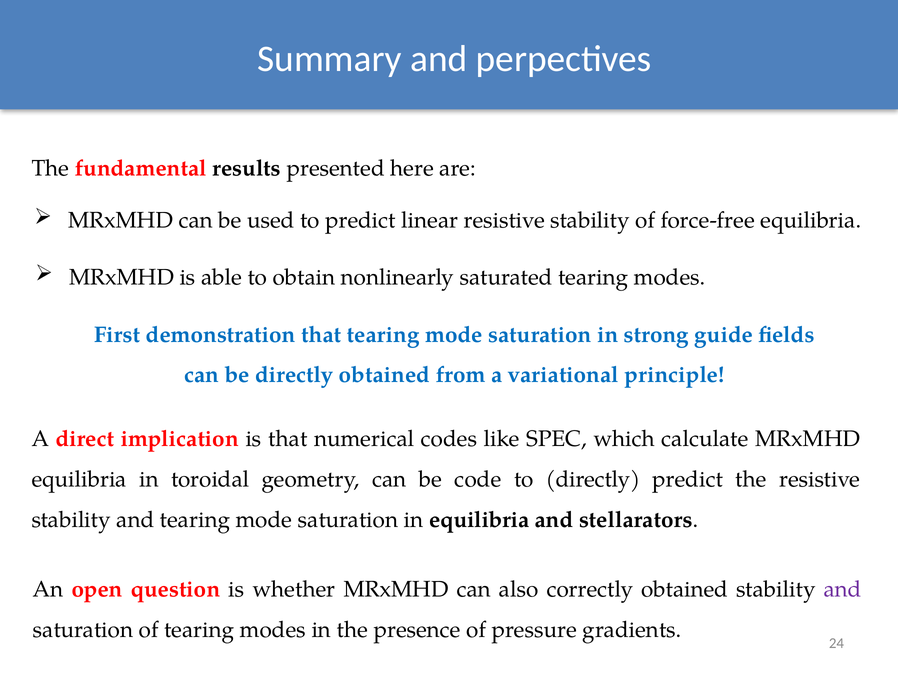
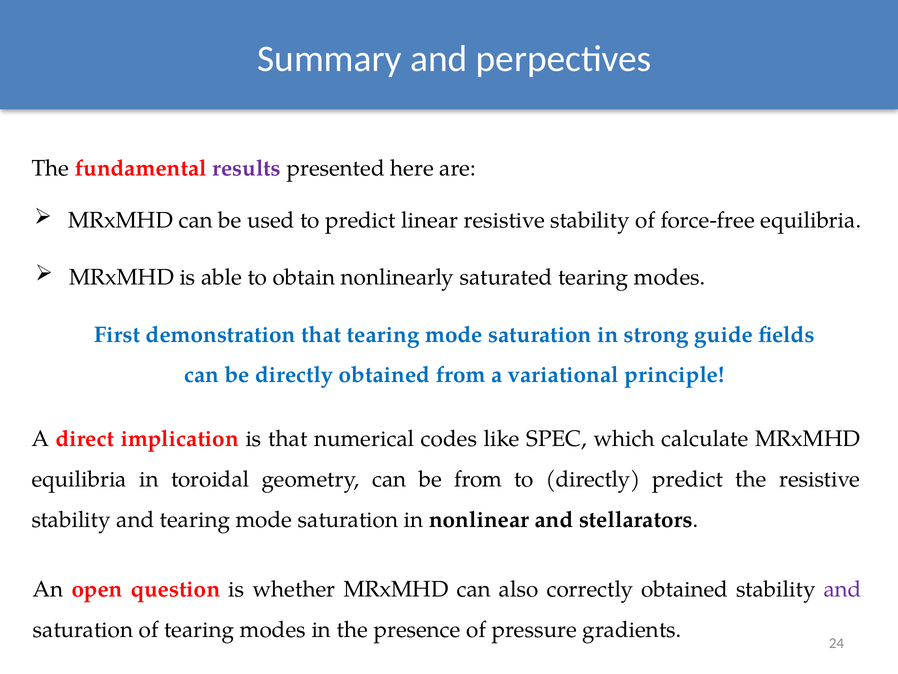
results colour: black -> purple (247, 168)
be code: code -> from (478, 479)
in equilibria: equilibria -> nonlinear (479, 520)
